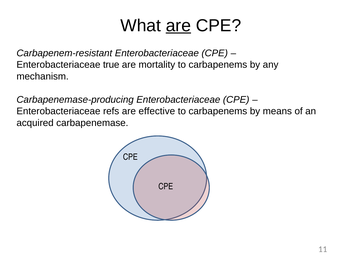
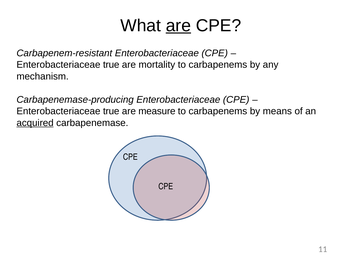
refs: refs -> true (111, 111)
effective: effective -> measure (157, 111)
acquired underline: none -> present (35, 123)
